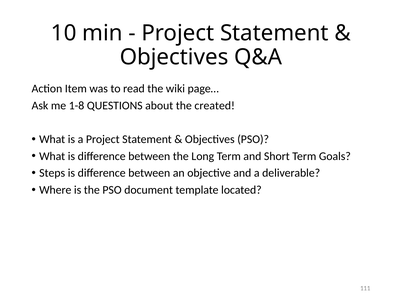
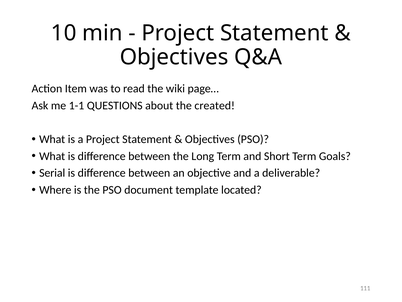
1-8: 1-8 -> 1-1 (77, 105)
Steps: Steps -> Serial (52, 173)
